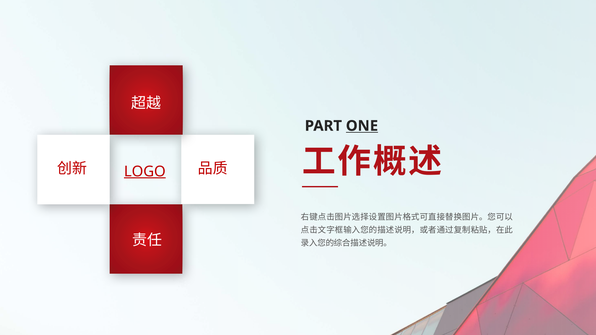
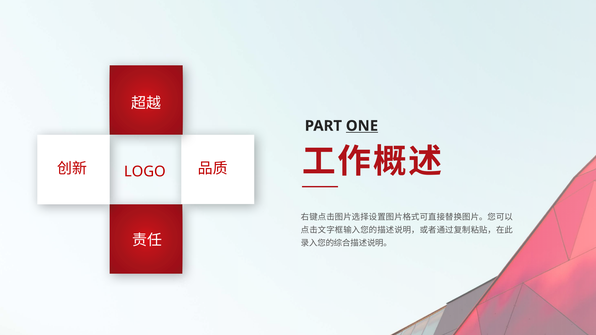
LOGO underline: present -> none (145, 172)
